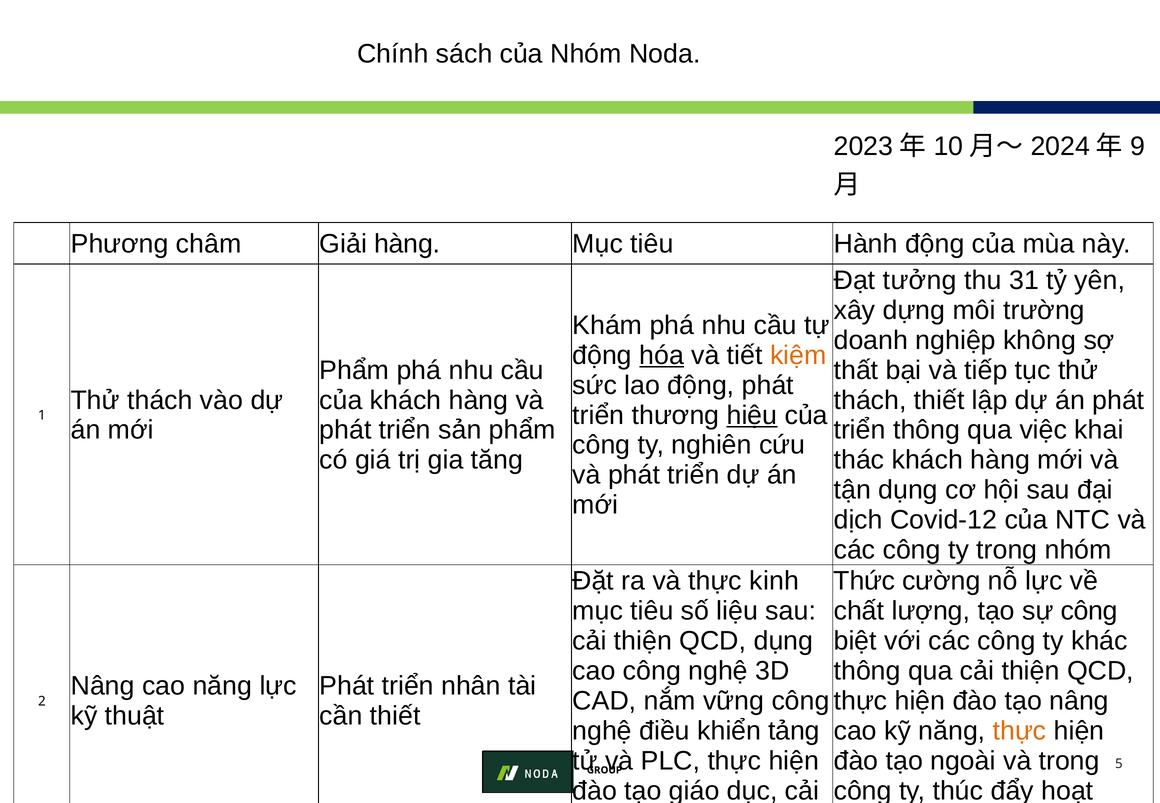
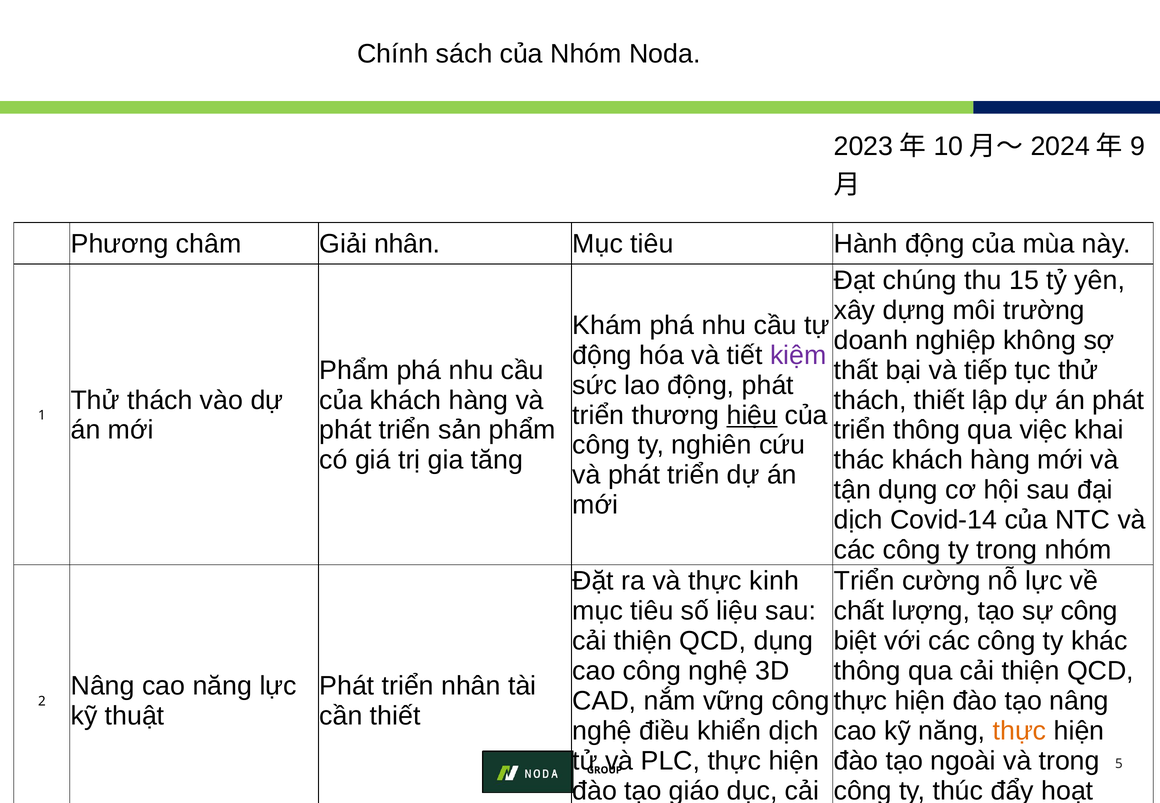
Giải hàng: hàng -> nhân (407, 244)
tưởng: tưởng -> chúng (920, 280)
31: 31 -> 15 (1024, 280)
hóa underline: present -> none (662, 355)
kiệm colour: orange -> purple (798, 355)
Covid-12: Covid-12 -> Covid-14 (944, 520)
Thức: Thức -> Triển (864, 581)
khiển tảng: tảng -> dịch (794, 731)
